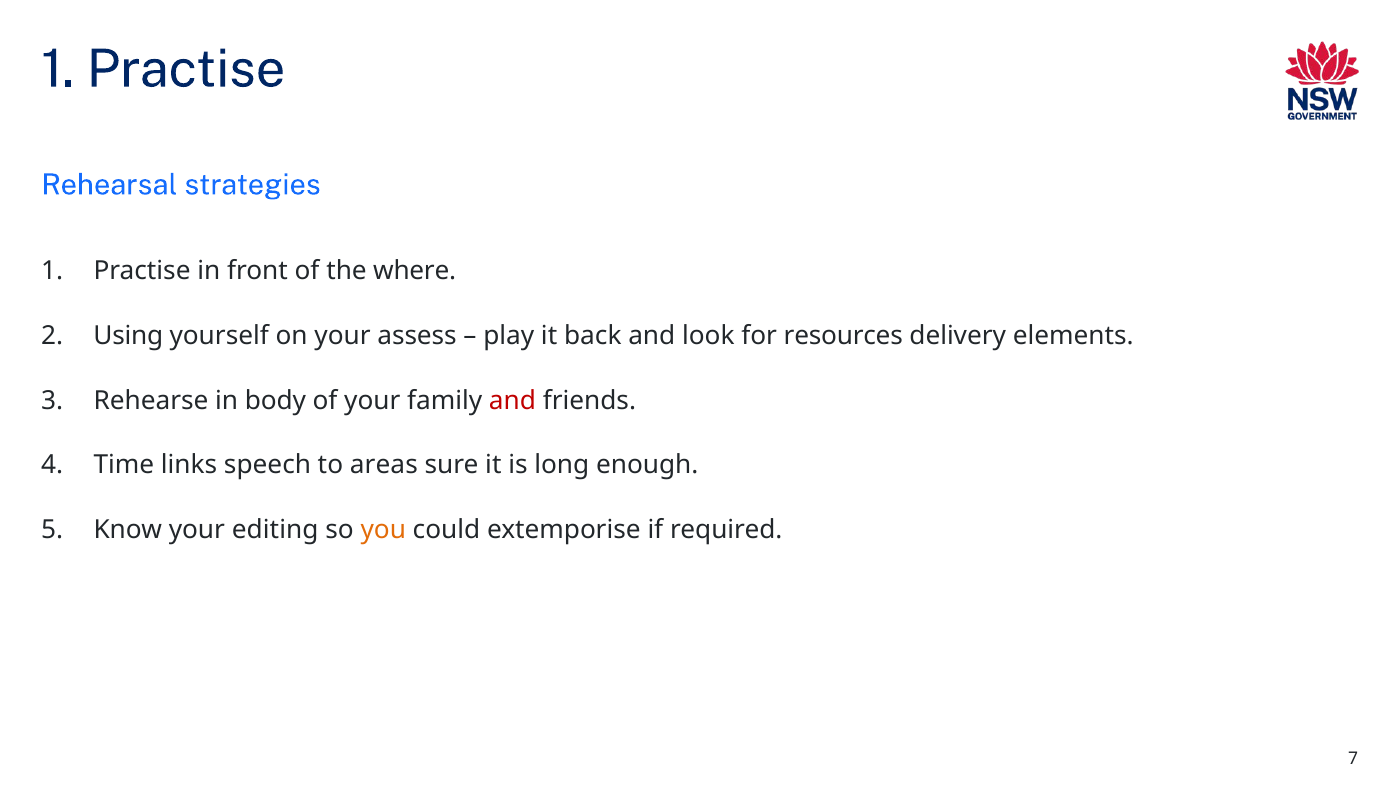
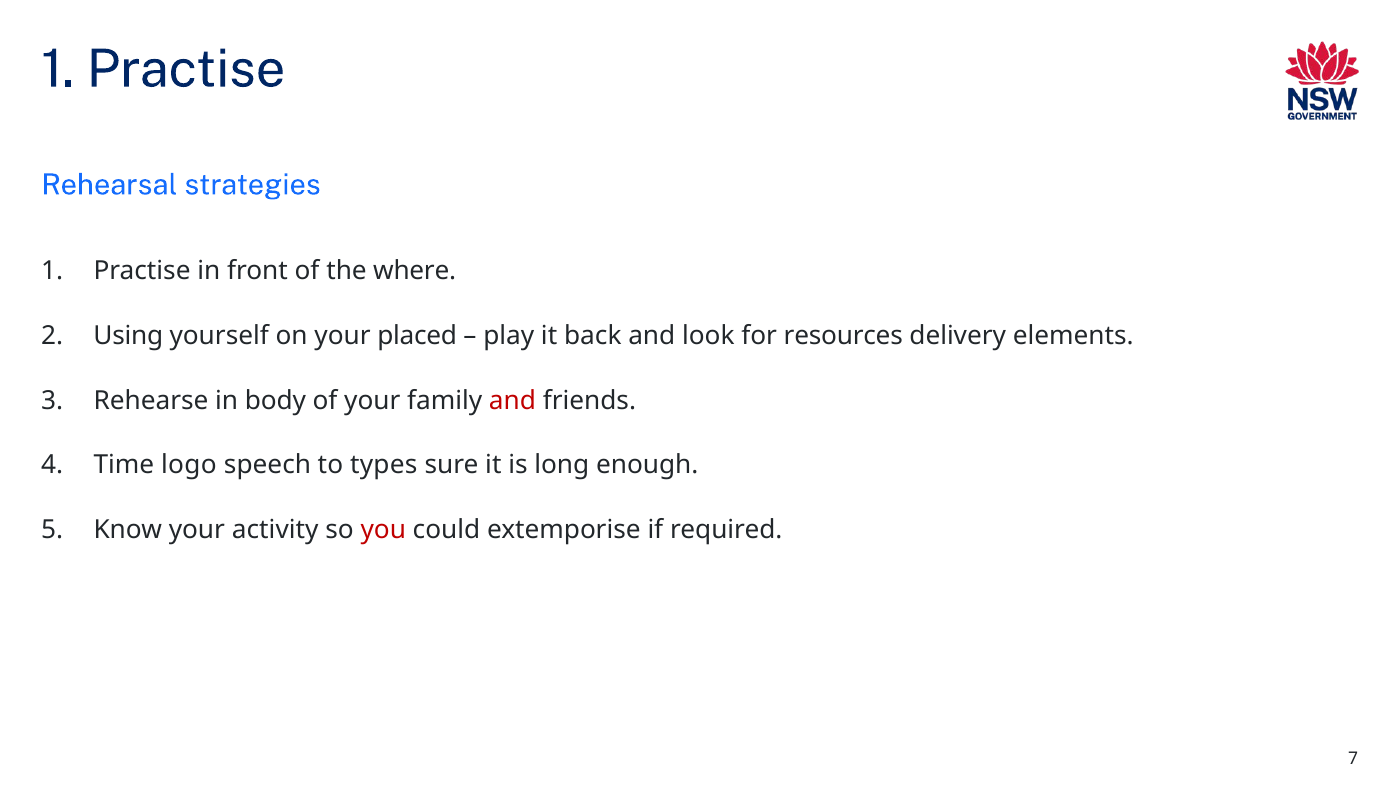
assess: assess -> placed (417, 336)
links: links -> logo (189, 465)
areas: areas -> types (384, 465)
editing: editing -> activity (275, 530)
you colour: orange -> red (383, 530)
